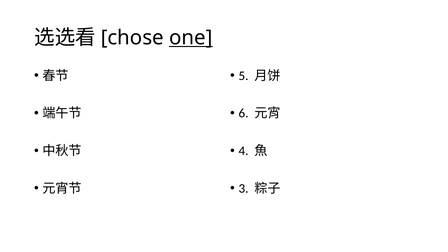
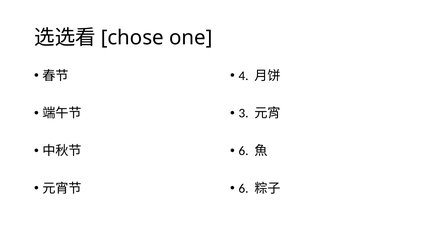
one underline: present -> none (191, 38)
5: 5 -> 4 (244, 76)
6: 6 -> 3 (244, 113)
4: 4 -> 6 (244, 151)
3: 3 -> 6 (244, 188)
